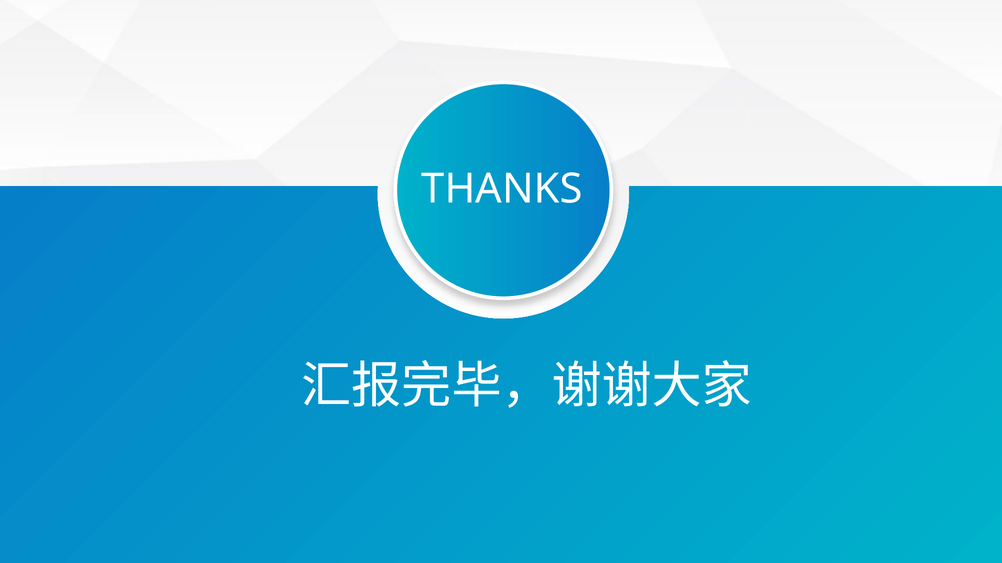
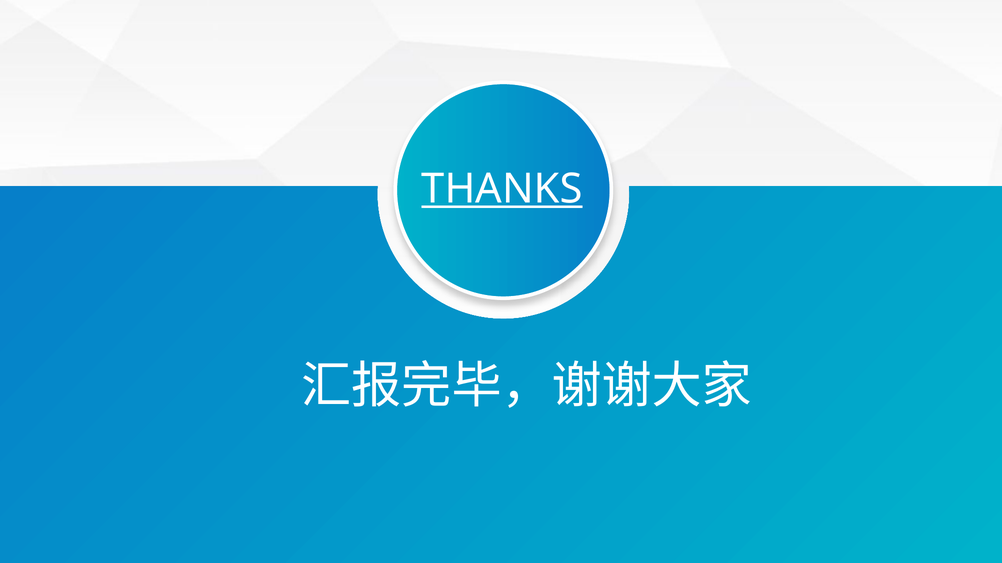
THANKS underline: none -> present (502, 189)
